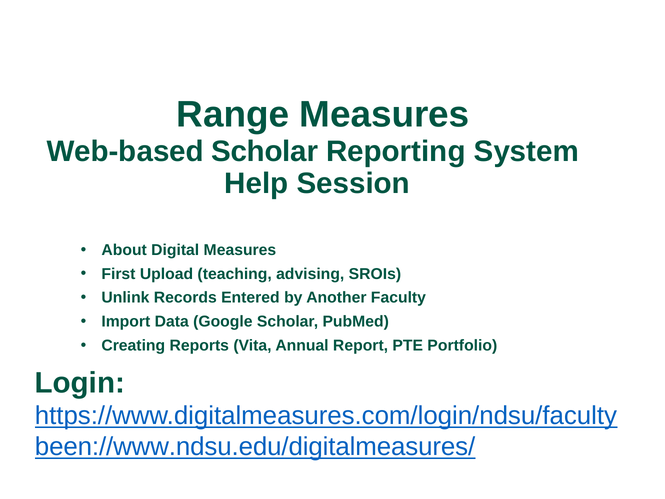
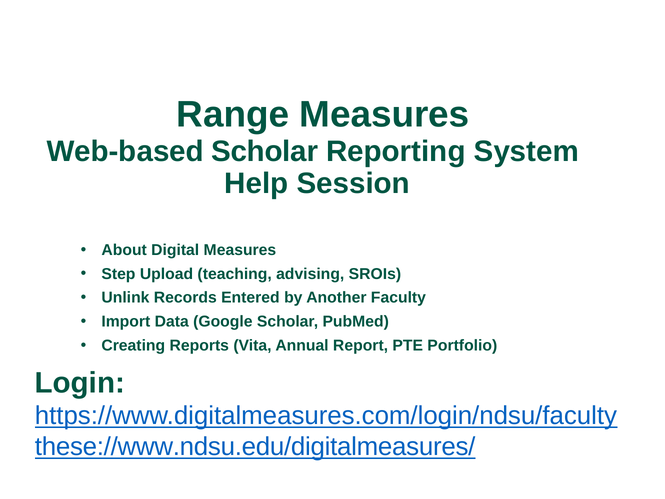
First: First -> Step (118, 274)
been://www.ndsu.edu/digitalmeasures/: been://www.ndsu.edu/digitalmeasures/ -> these://www.ndsu.edu/digitalmeasures/ (255, 447)
